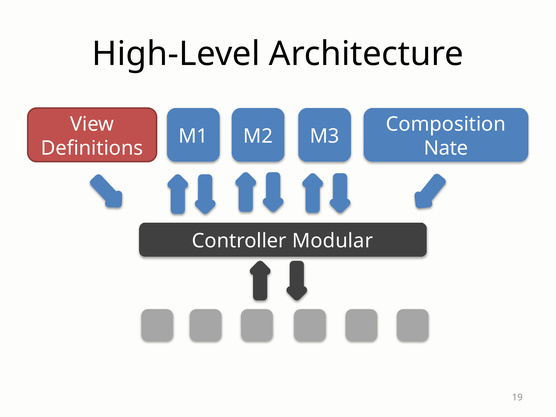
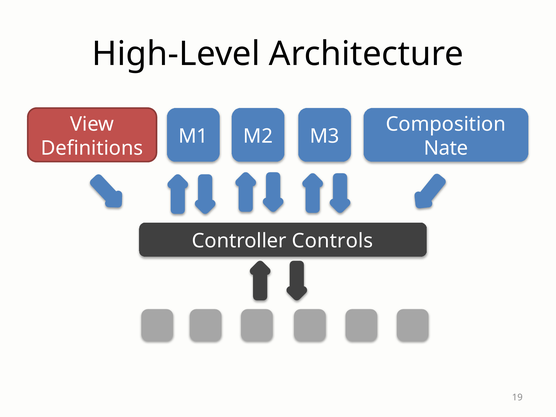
Modular: Modular -> Controls (333, 241)
